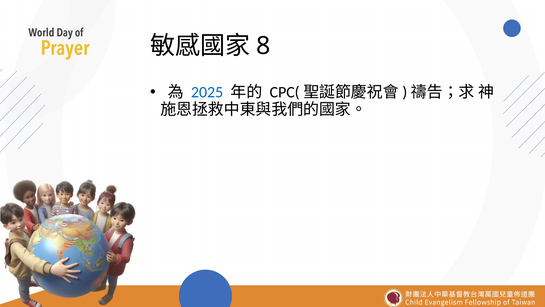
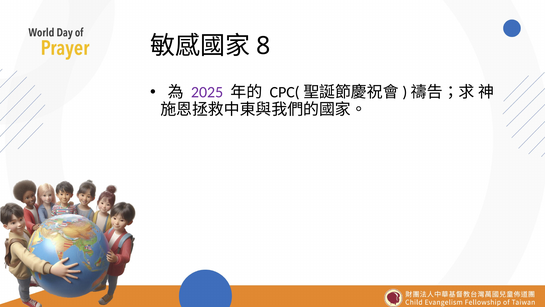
2025 colour: blue -> purple (207, 92)
